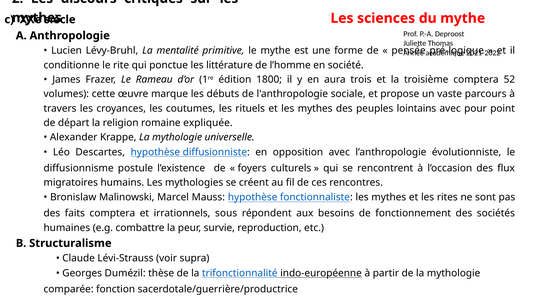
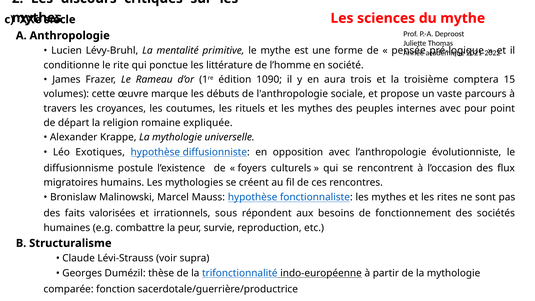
1800: 1800 -> 1090 (269, 79)
52: 52 -> 15 (509, 79)
lointains: lointains -> internes (416, 108)
Descartes: Descartes -> Exotiques (100, 152)
faits comptera: comptera -> valorisées (112, 213)
